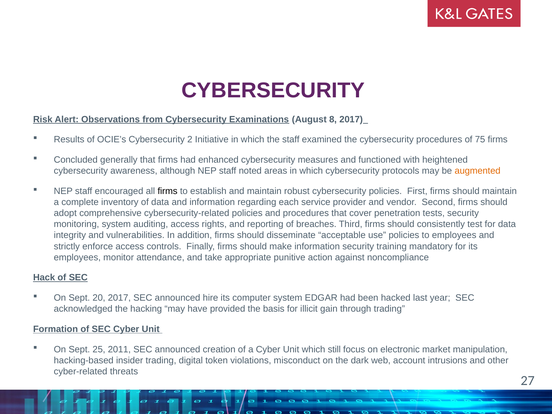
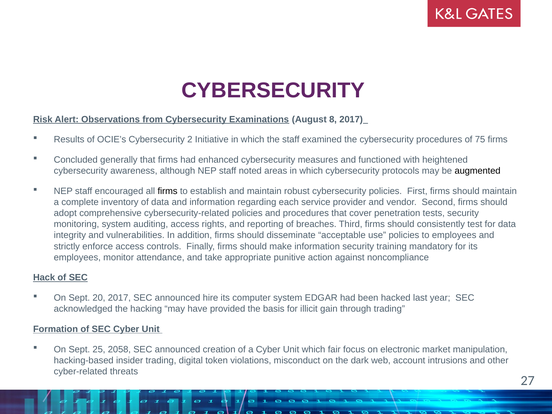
augmented colour: orange -> black (478, 171)
2011: 2011 -> 2058 (119, 349)
still: still -> fair (334, 349)
